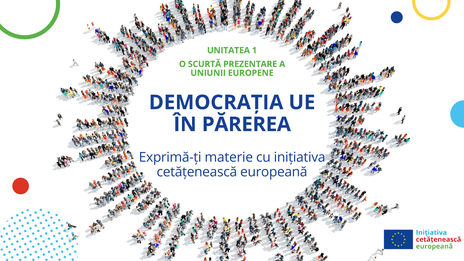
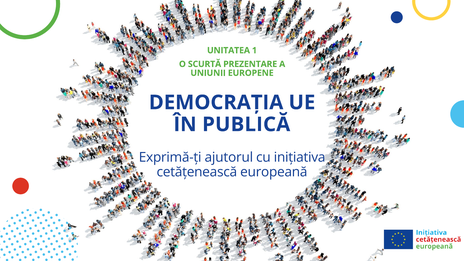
PĂREREA: PĂREREA -> PUBLICĂ (246, 124)
materie: materie -> ajutorul (229, 157)
